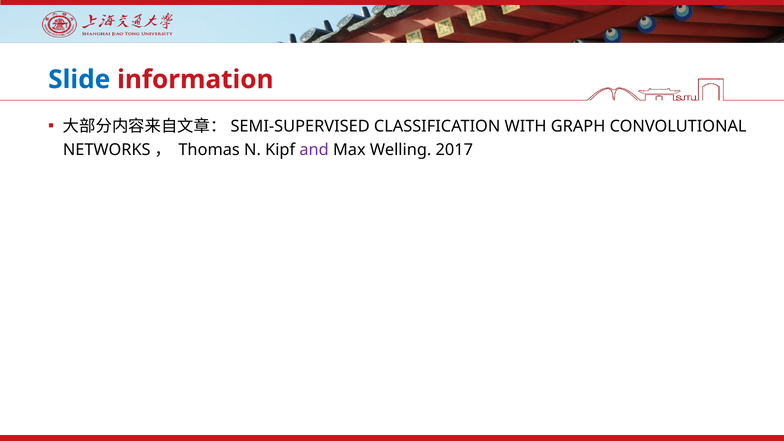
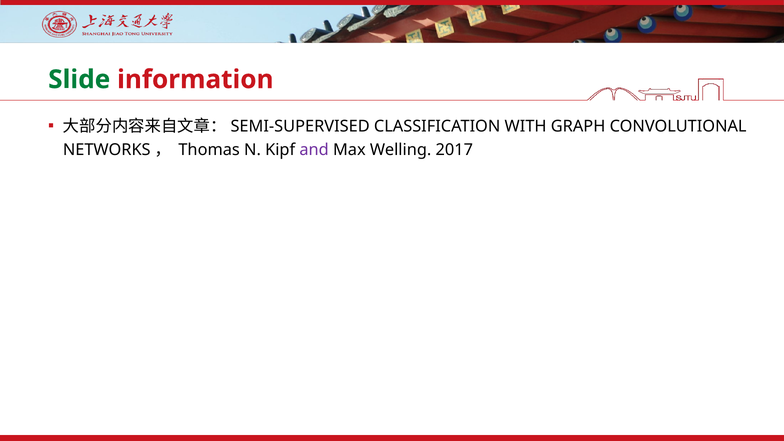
Slide colour: blue -> green (79, 80)
